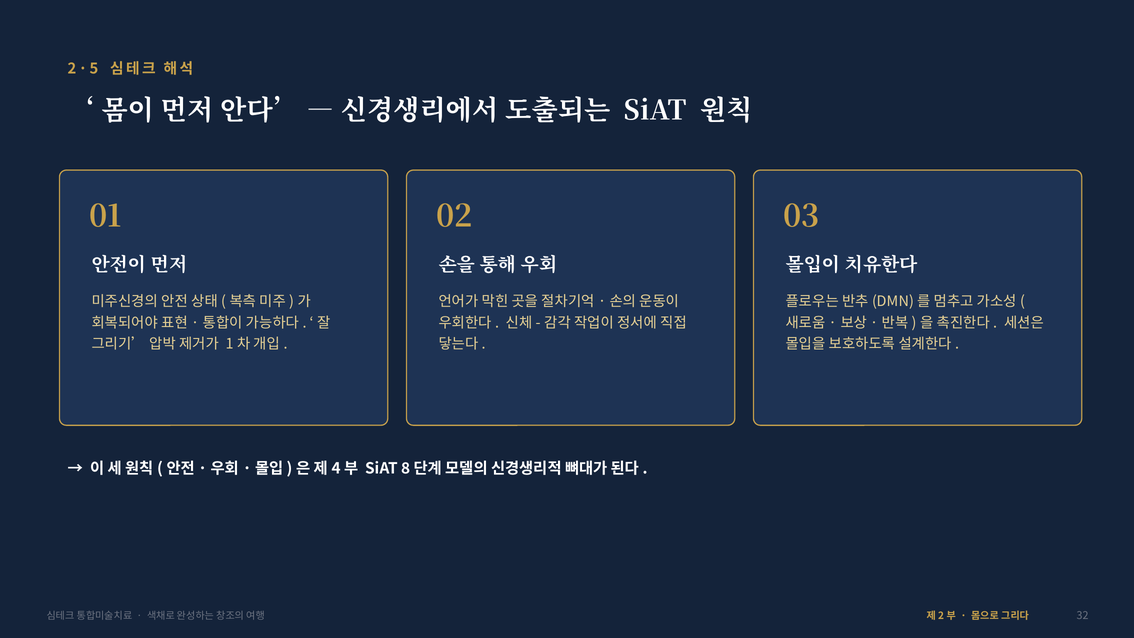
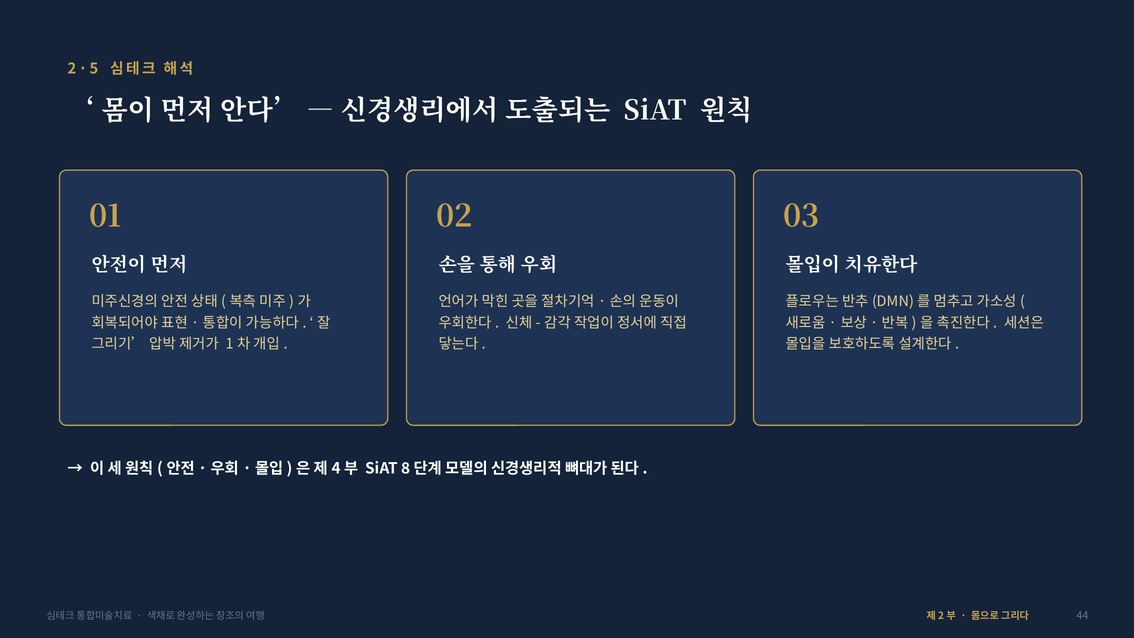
32: 32 -> 44 (1083, 616)
